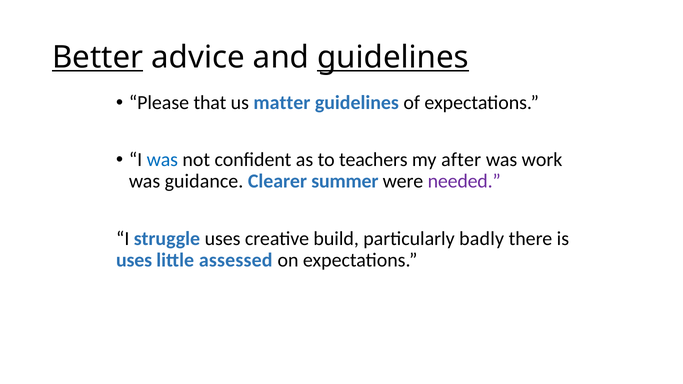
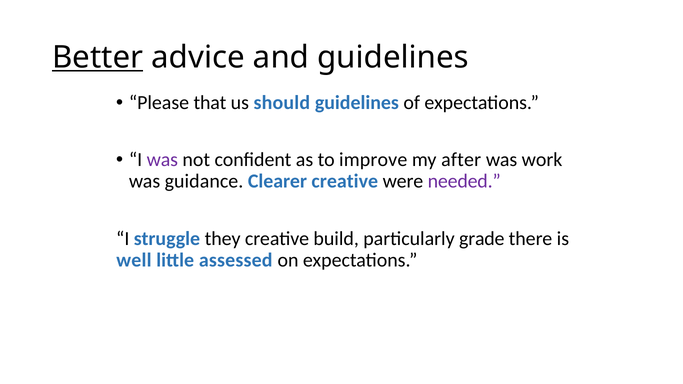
guidelines underline: present -> none (393, 57)
matter: matter -> should (282, 103)
was colour: blue -> purple (162, 160)
teachers: teachers -> improve (373, 160)
Clearer summer: summer -> creative (345, 181)
struggle uses: uses -> they (223, 239)
badly: badly -> grade (482, 239)
uses: uses -> well (134, 260)
